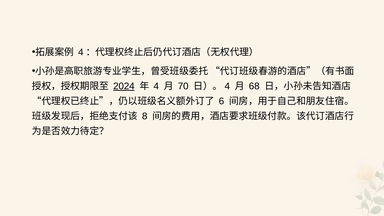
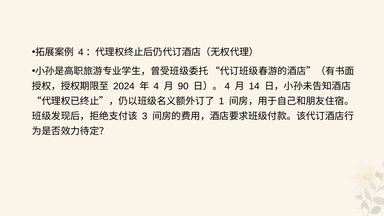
2024 underline: present -> none (124, 86)
70: 70 -> 90 (183, 86)
68: 68 -> 14 (254, 86)
6: 6 -> 1 (221, 101)
8: 8 -> 3 (145, 116)
